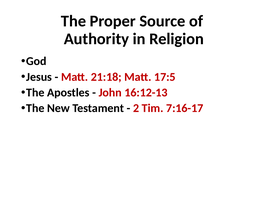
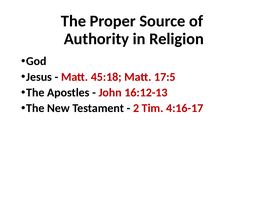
21:18: 21:18 -> 45:18 (106, 77)
7:16-17: 7:16-17 -> 4:16-17 (185, 108)
